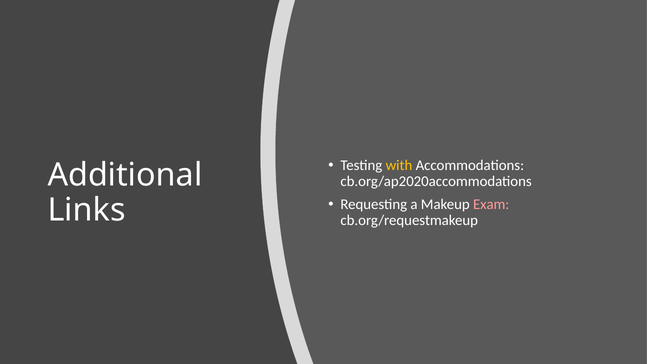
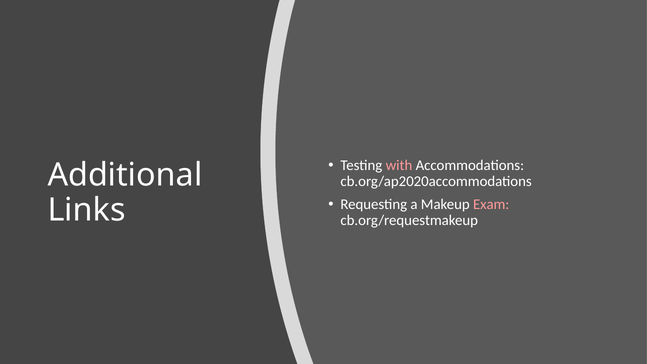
with colour: yellow -> pink (399, 165)
